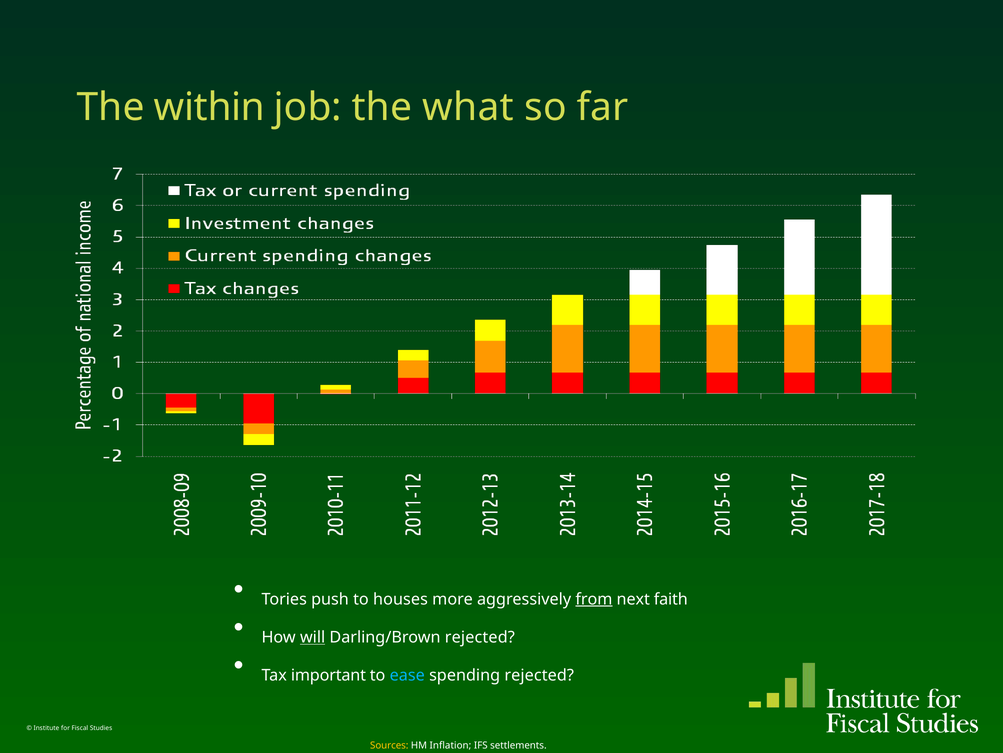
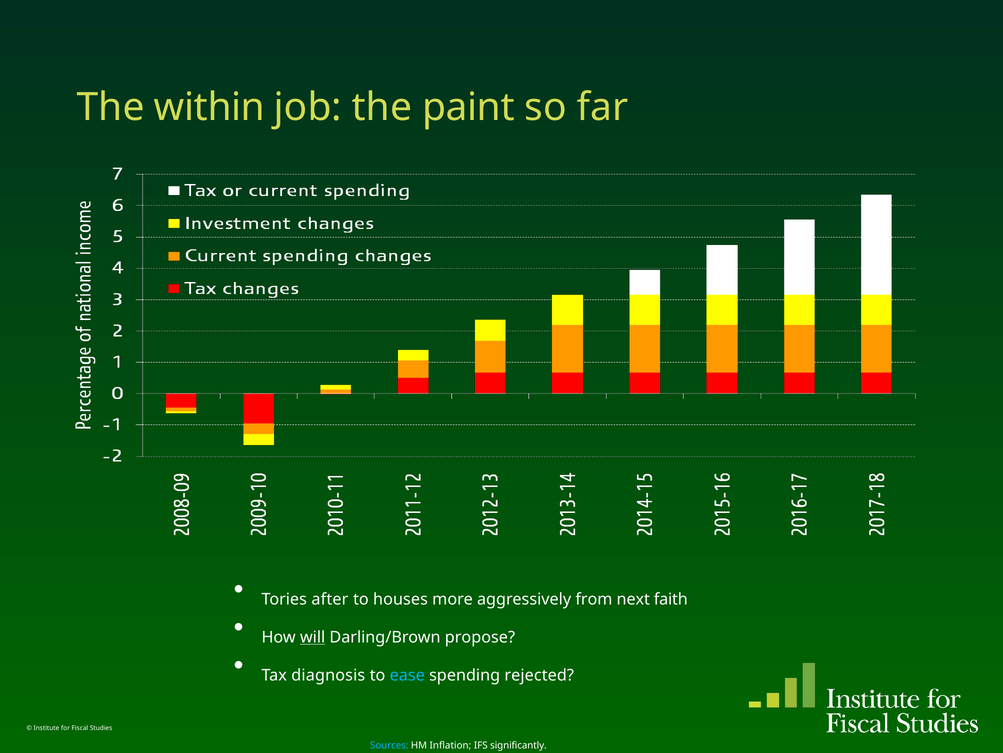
what: what -> paint (468, 107)
push: push -> after (330, 599)
from underline: present -> none (594, 599)
Darling/Brown rejected: rejected -> propose (480, 637)
important: important -> diagnosis (328, 675)
Sources colour: yellow -> light blue (389, 745)
settlements: settlements -> significantly (518, 745)
